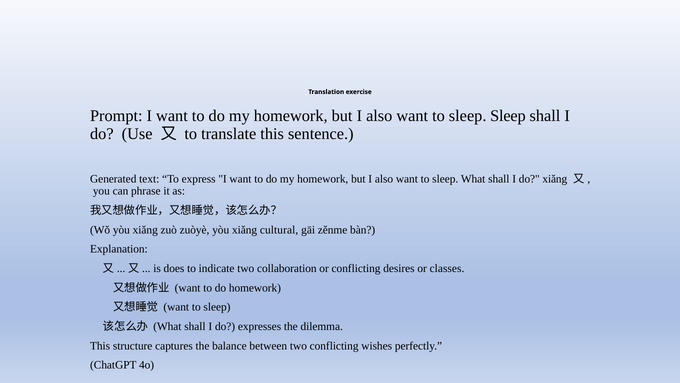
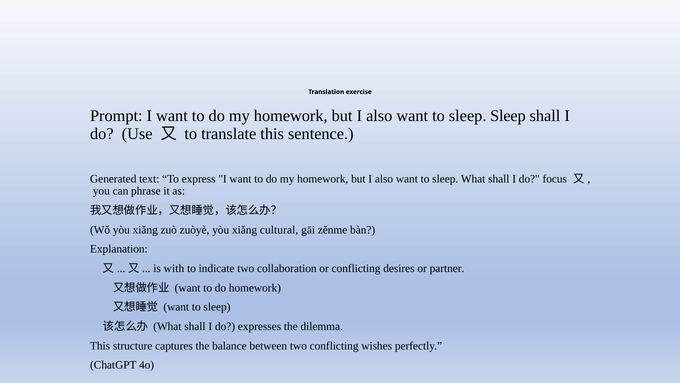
do xiǎng: xiǎng -> focus (555, 179)
does: does -> with (174, 268)
classes: classes -> partner (447, 268)
